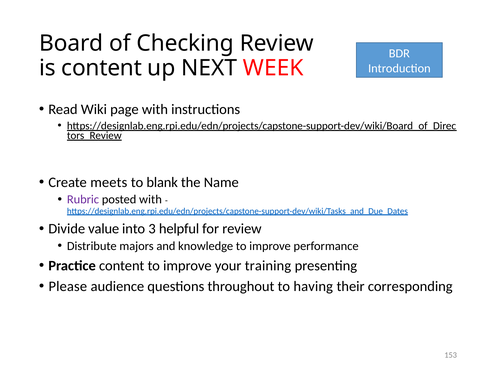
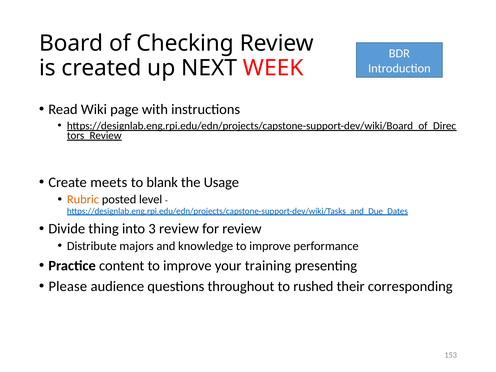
is content: content -> created (102, 68)
Name: Name -> Usage (221, 182)
Rubric colour: purple -> orange (83, 199)
posted with: with -> level (151, 199)
value: value -> thing (104, 229)
3 helpful: helpful -> review (179, 229)
having: having -> rushed (313, 286)
